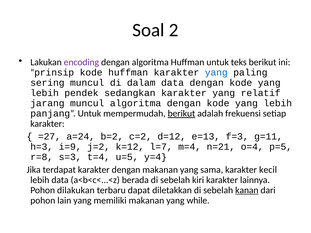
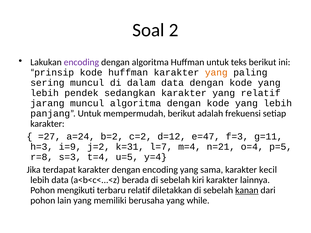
yang colour: blue -> orange (216, 73)
berikut underline: present -> none (181, 114)
e=13: e=13 -> e=47 (206, 137)
k=12: k=12 -> k=31 (130, 147)
dengan makanan: makanan -> encoding (160, 170)
dilakukan: dilakukan -> mengikuti (76, 190)
terbaru dapat: dapat -> relatif (139, 190)
memiliki makanan: makanan -> berusaha (146, 201)
